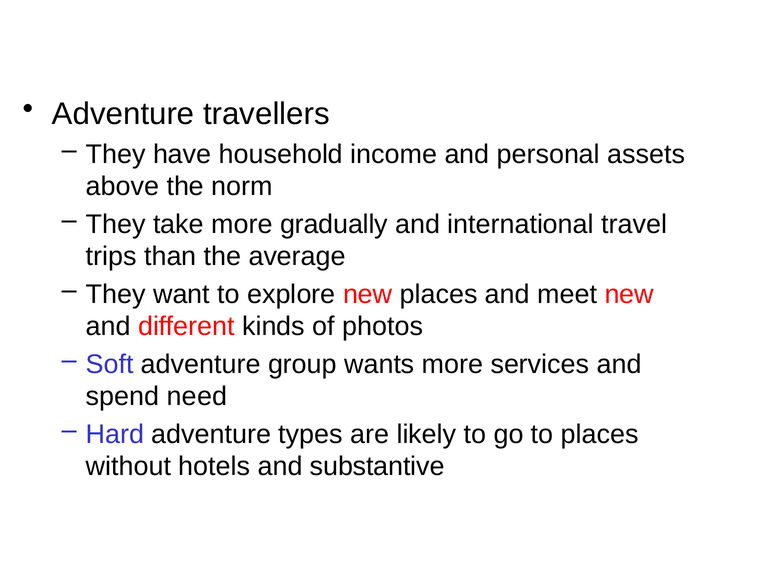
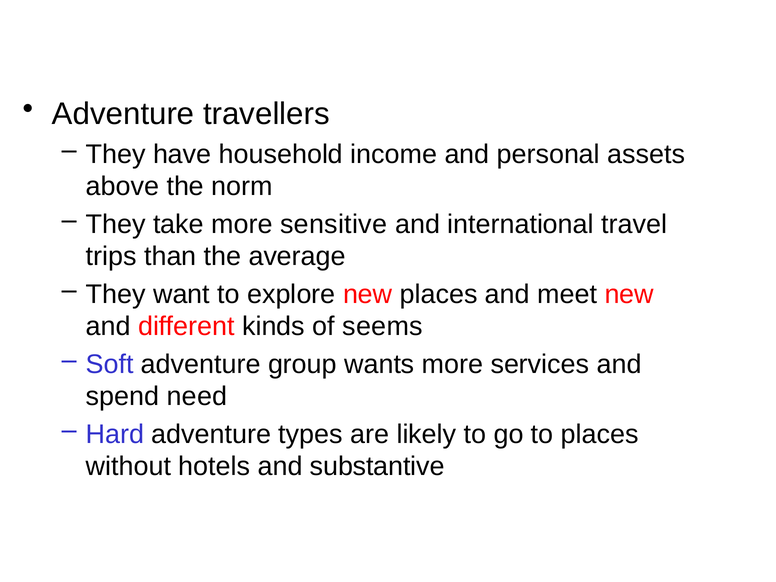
gradually: gradually -> sensitive (334, 224)
photos: photos -> seems (382, 327)
